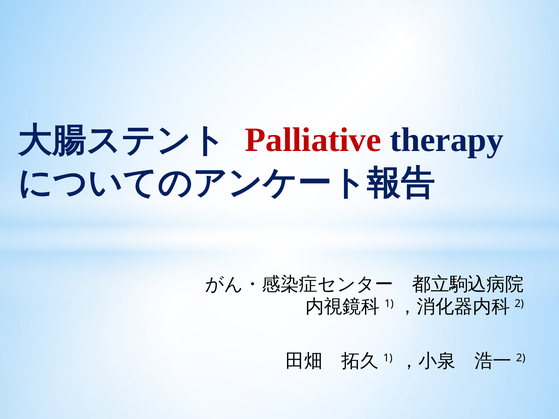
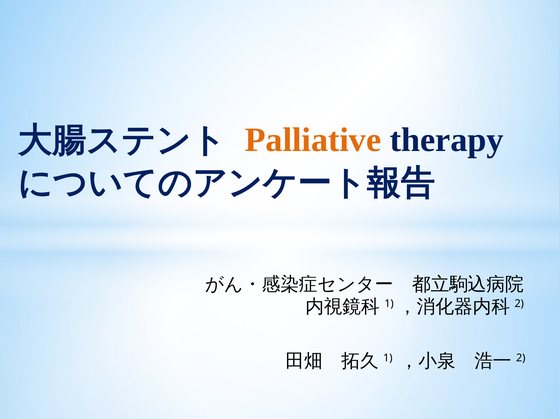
Palliative colour: red -> orange (313, 140)
